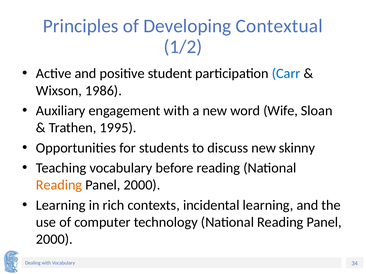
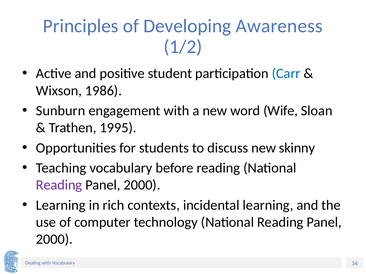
Contextual: Contextual -> Awareness (279, 26)
Auxiliary: Auxiliary -> Sunburn (61, 111)
Reading colour: orange -> purple (59, 185)
